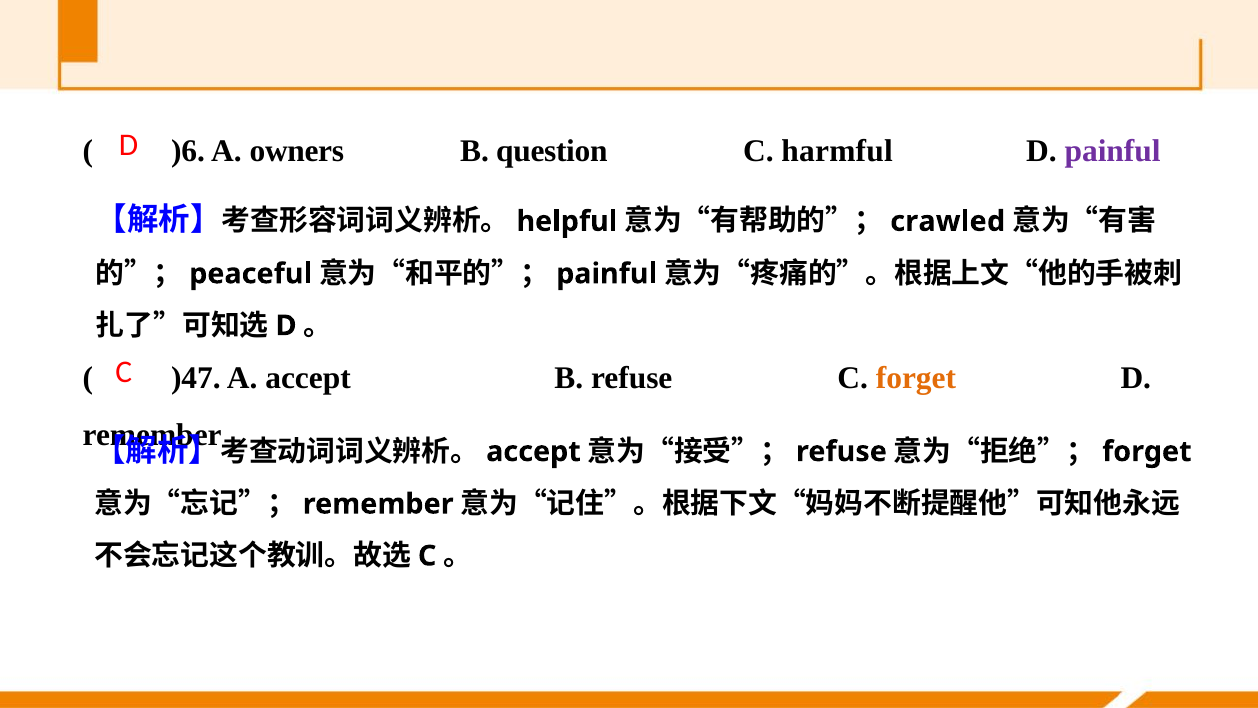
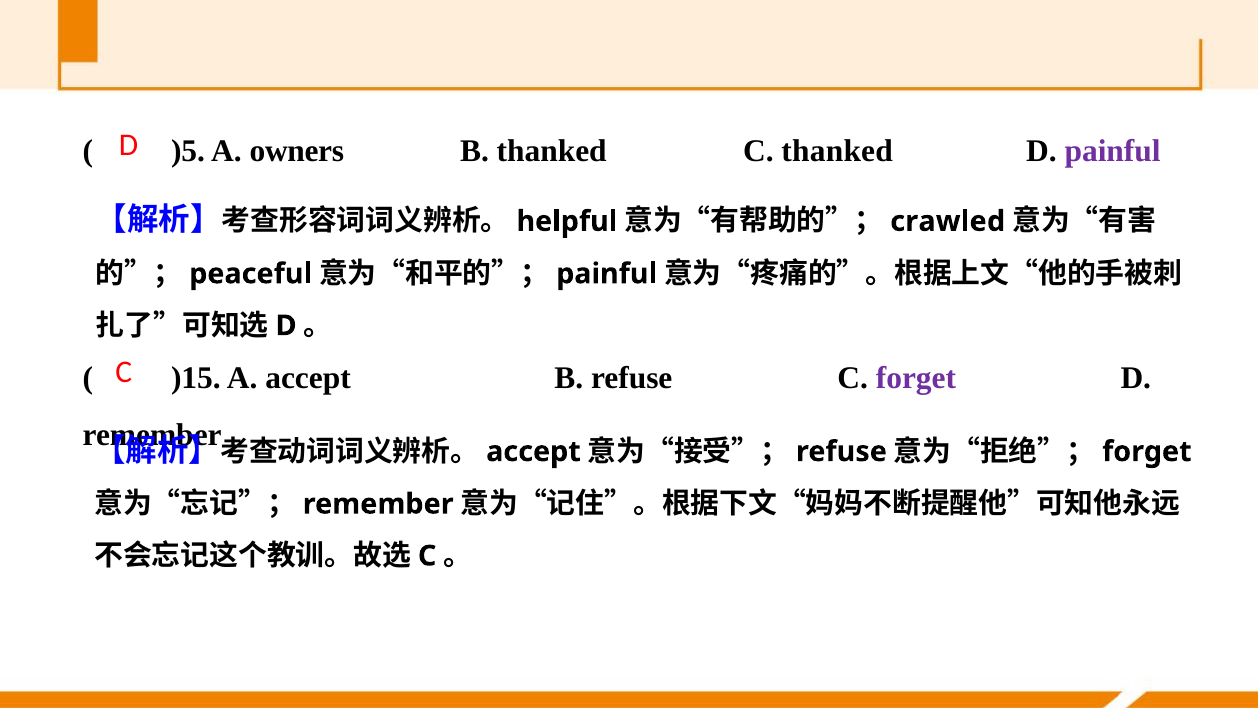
)6: )6 -> )5 (188, 151)
B question: question -> thanked (552, 151)
C harmful: harmful -> thanked (837, 151)
)47: )47 -> )15 (196, 378)
forget colour: orange -> purple (916, 378)
